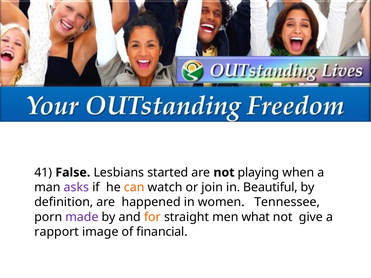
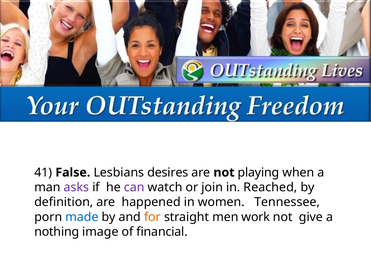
started: started -> desires (168, 173)
can colour: orange -> purple (134, 187)
Beautiful: Beautiful -> Reached (270, 187)
made colour: purple -> blue (82, 217)
what: what -> work (256, 217)
rapport: rapport -> nothing (57, 232)
